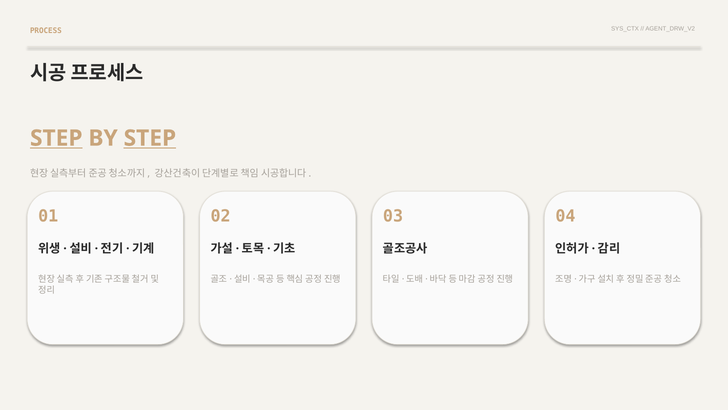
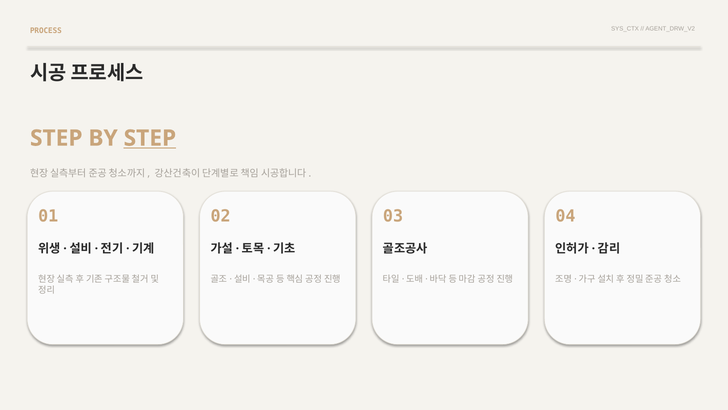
STEP underline: present -> none (56, 138)
